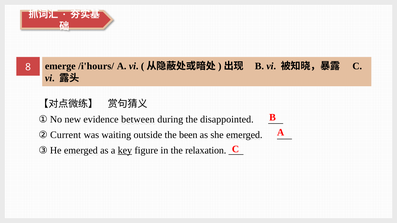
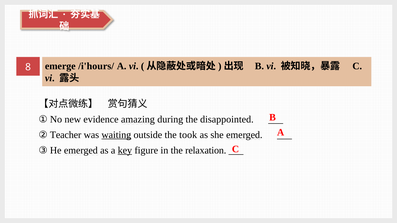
between: between -> amazing (138, 119)
Current: Current -> Teacher (66, 134)
waiting underline: none -> present (116, 134)
been: been -> took (188, 134)
